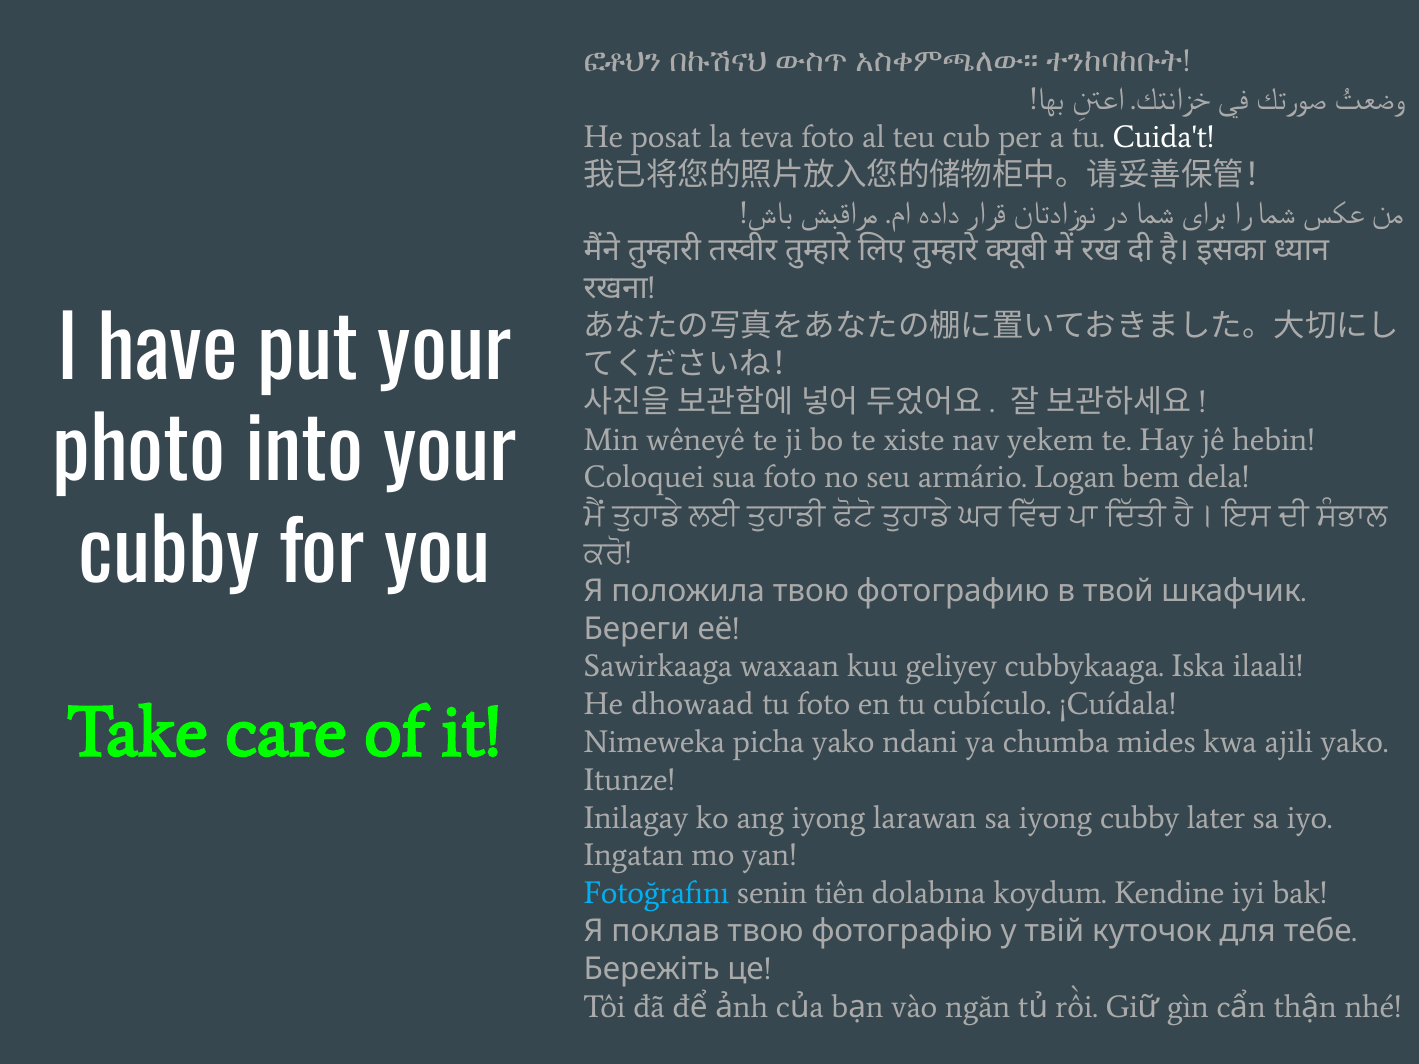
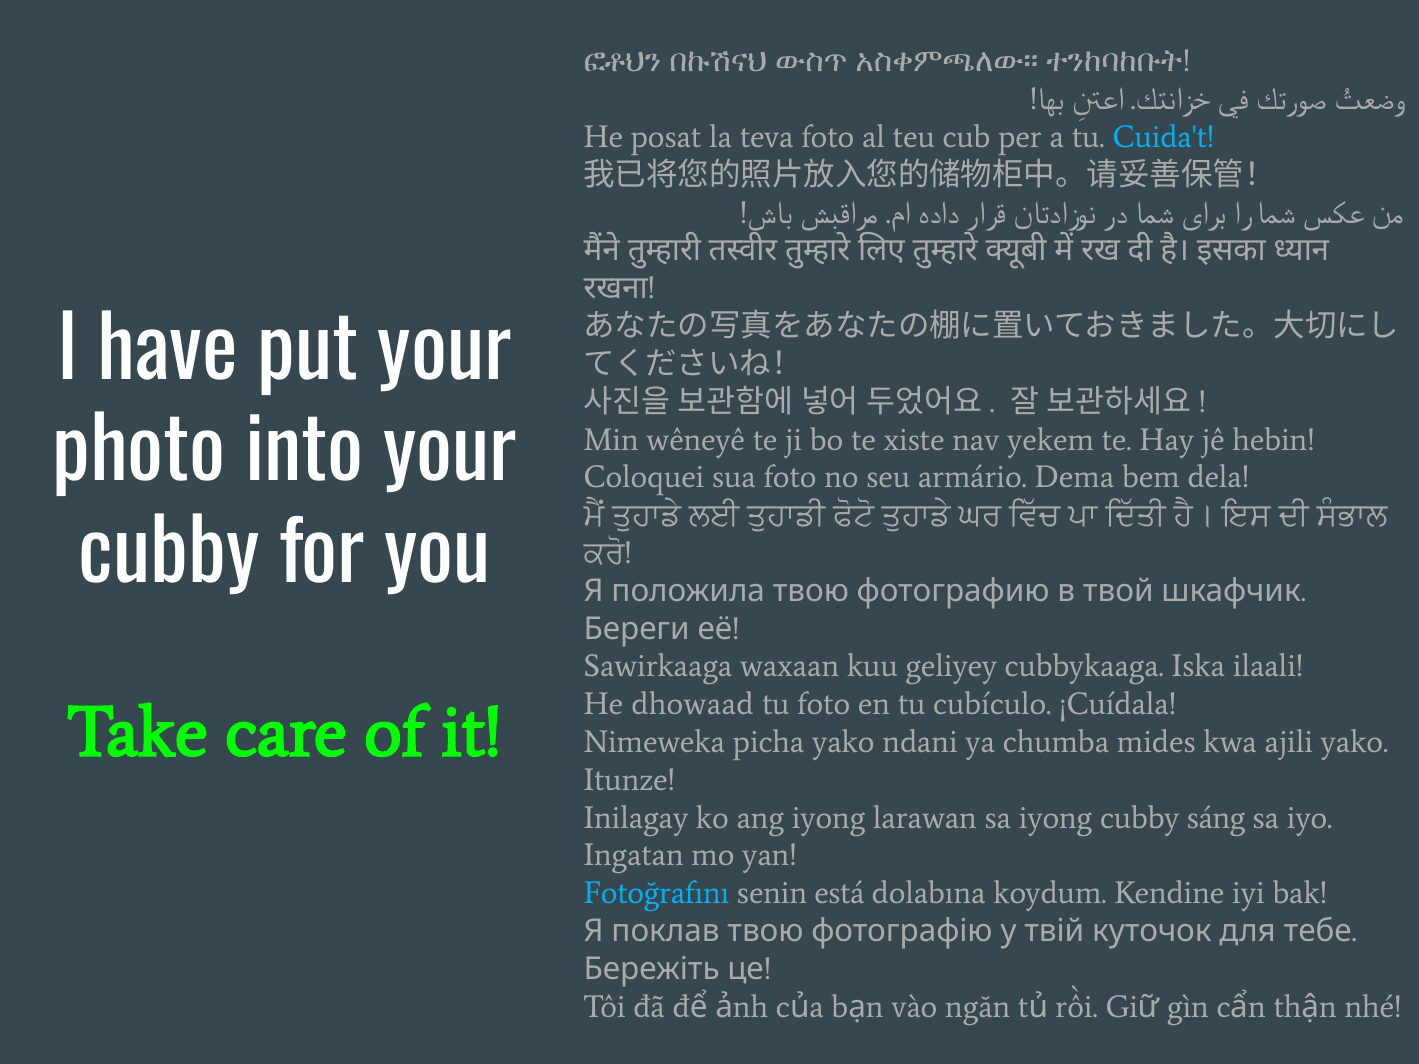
Cuida't colour: white -> light blue (1163, 137)
Logan: Logan -> Dema (1075, 478)
later: later -> sáng (1216, 818)
tiên: tiên -> está (839, 894)
